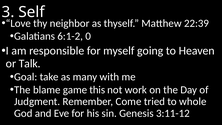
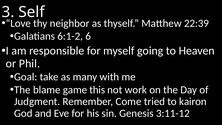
0: 0 -> 6 (88, 36)
Talk: Talk -> Phil (30, 63)
whole: whole -> kairon (193, 101)
